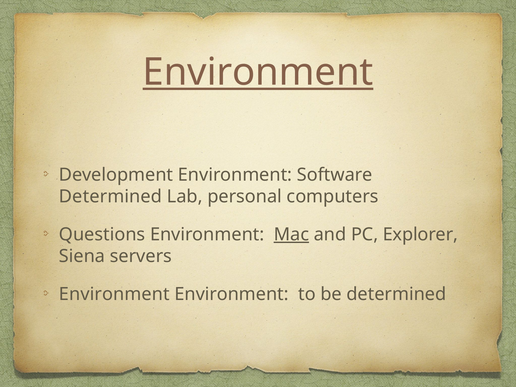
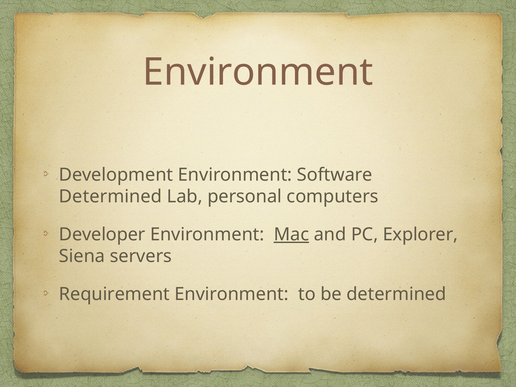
Environment underline: present -> none (258, 72)
Questions: Questions -> Developer (102, 235)
Environment: Environment -> Requirement (114, 294)
